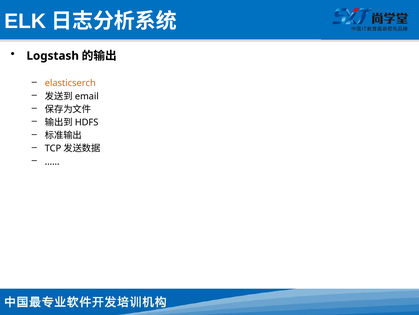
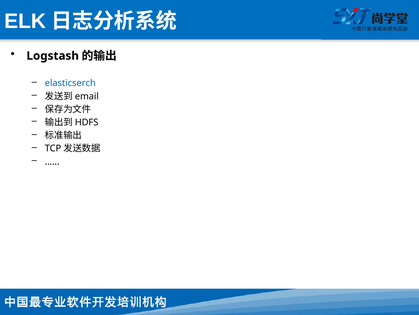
elasticserch colour: orange -> blue (70, 83)
